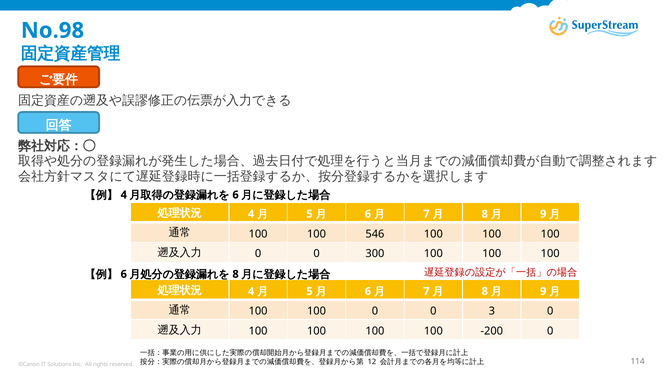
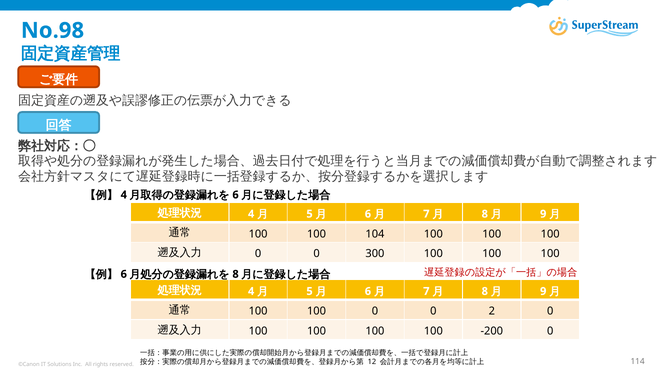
546: 546 -> 104 (375, 234)
3: 3 -> 2 (492, 311)
